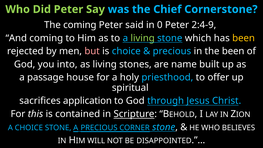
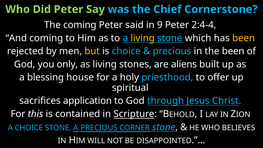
0: 0 -> 9 (160, 25)
2:4-9: 2:4-9 -> 2:4-4 (204, 25)
living colour: light green -> yellow (143, 38)
but colour: pink -> yellow (92, 51)
into: into -> only (67, 64)
name: name -> aliens (184, 64)
passage: passage -> blessing (45, 77)
